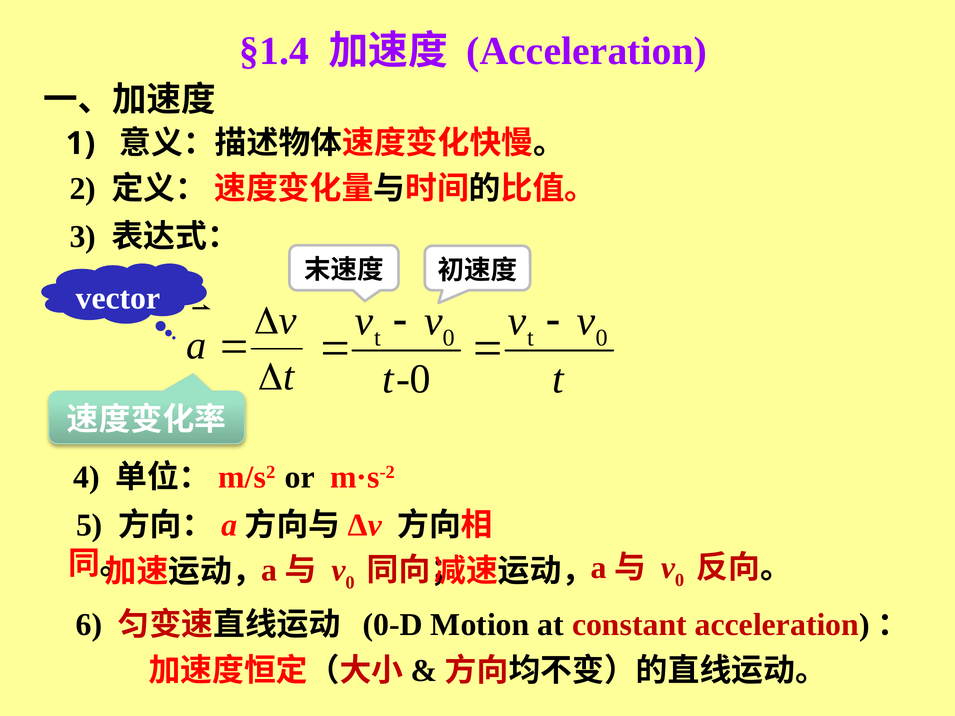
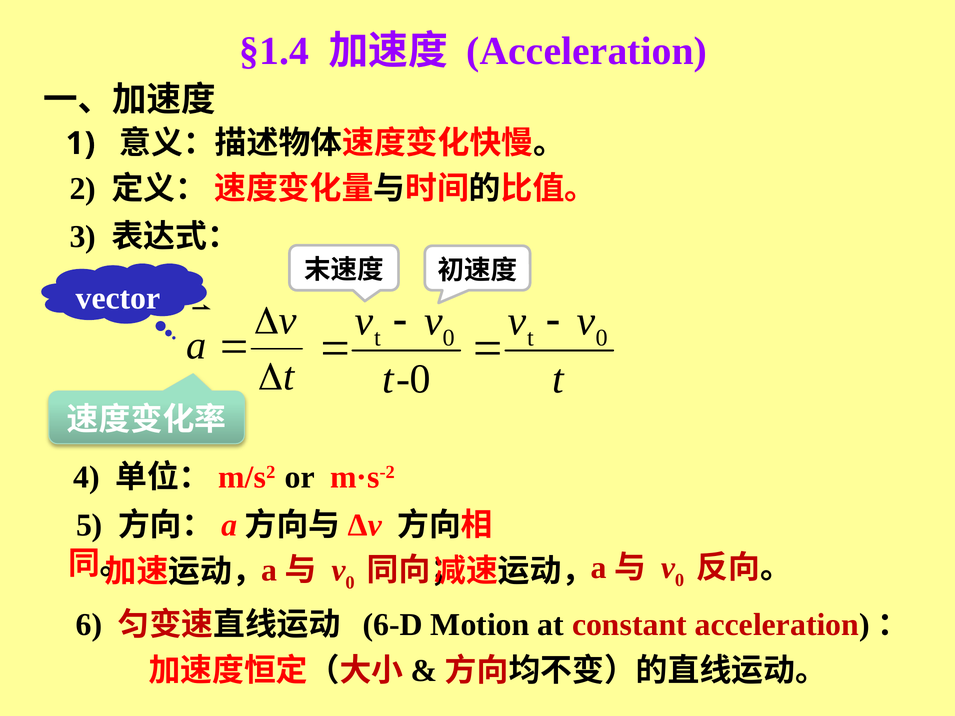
0-D: 0-D -> 6-D (393, 625)
